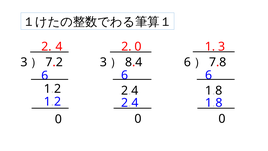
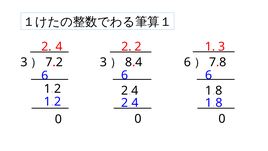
4 0: 0 -> 2 (138, 47)
